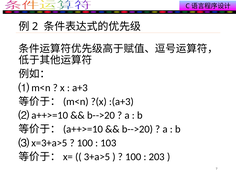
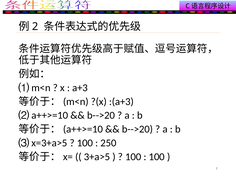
103: 103 -> 250 (108, 143)
203: 203 -> 100 (157, 157)
